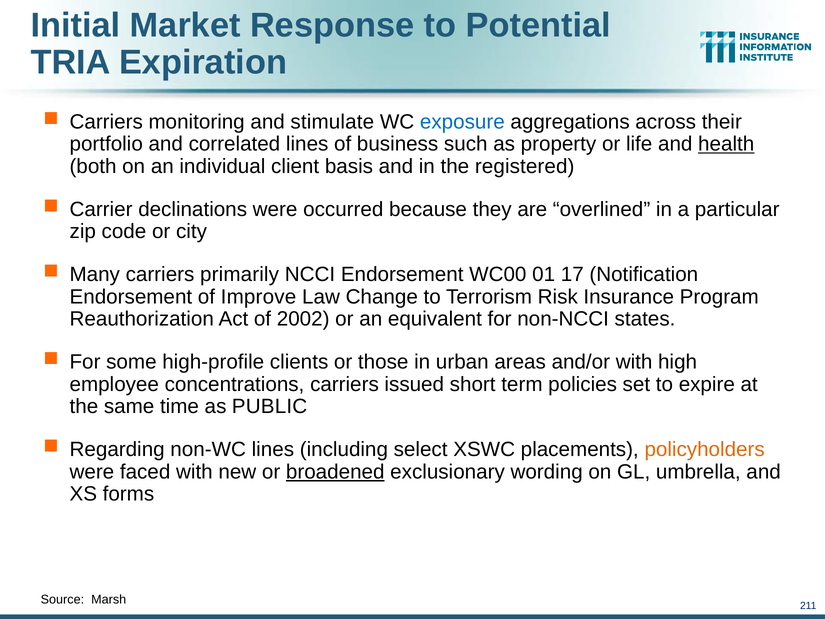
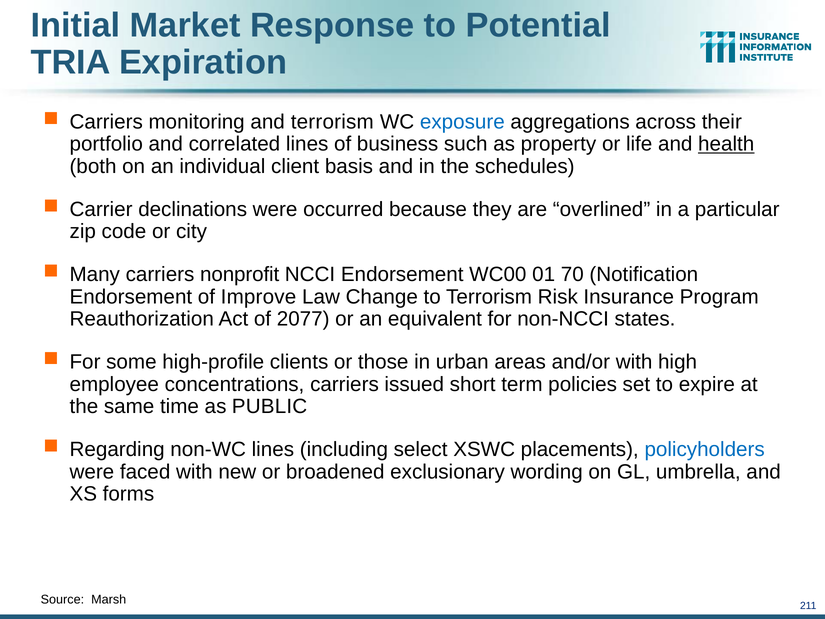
and stimulate: stimulate -> terrorism (332, 122)
registered: registered -> schedules (525, 166)
primarily: primarily -> nonprofit (240, 274)
17: 17 -> 70 (572, 274)
2002: 2002 -> 2077 (303, 319)
policyholders colour: orange -> blue (705, 449)
broadened underline: present -> none (335, 472)
